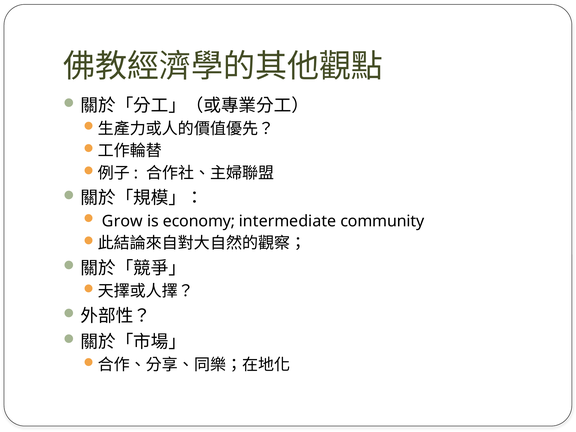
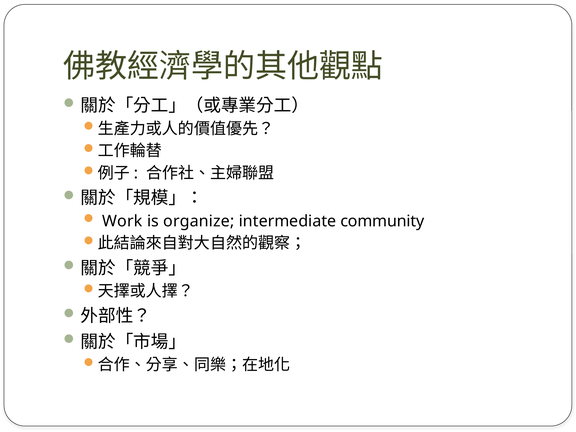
Grow: Grow -> Work (122, 221)
economy: economy -> organize (199, 221)
